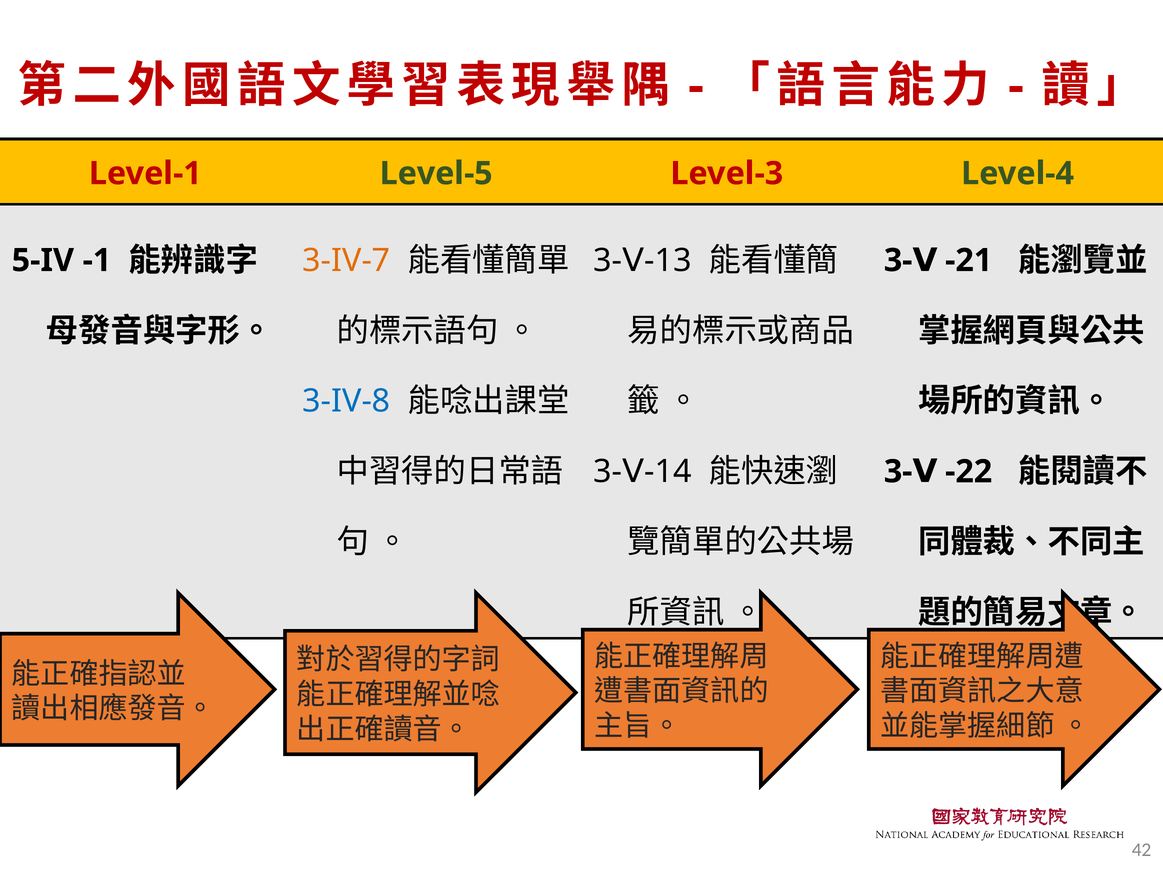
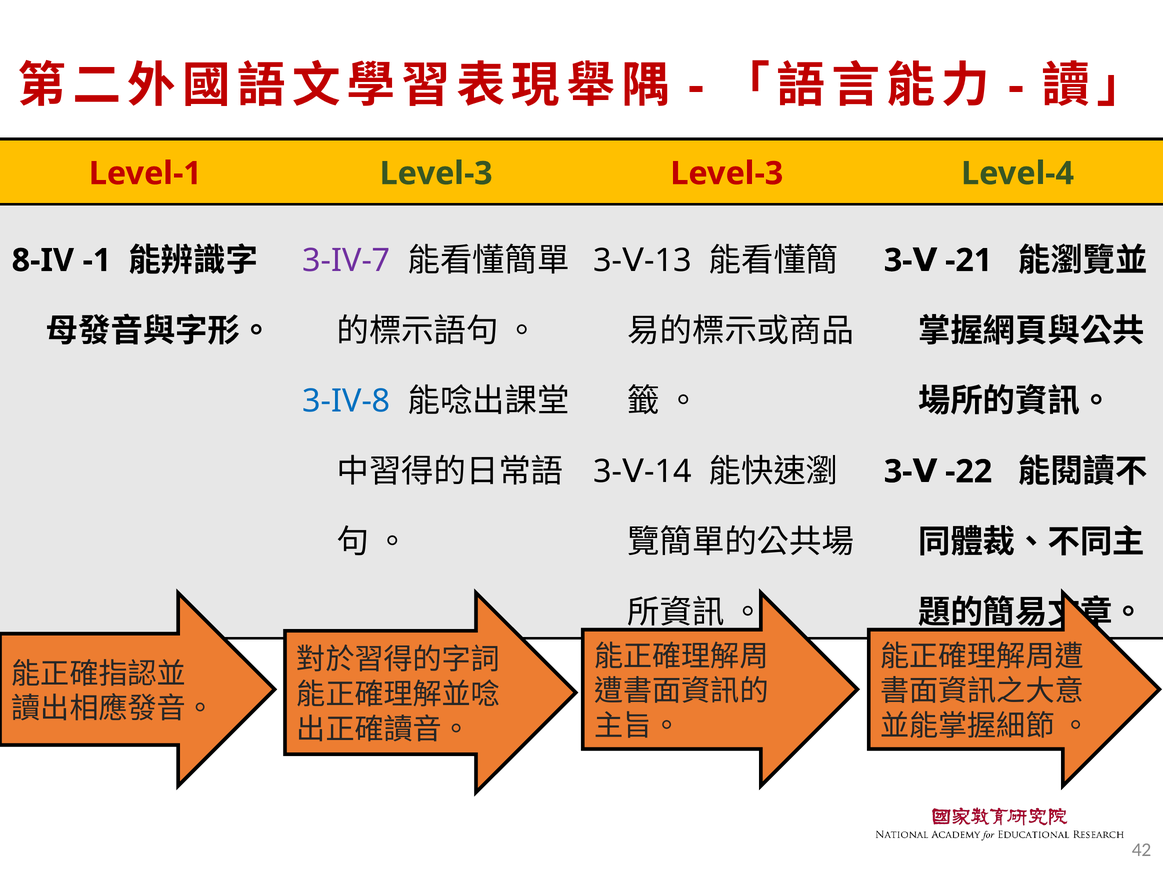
Level-1 Level-5: Level-5 -> Level-3 (436, 174)
3-IV-7 colour: orange -> purple (346, 260)
5-IV: 5-IV -> 8-IV (43, 260)
